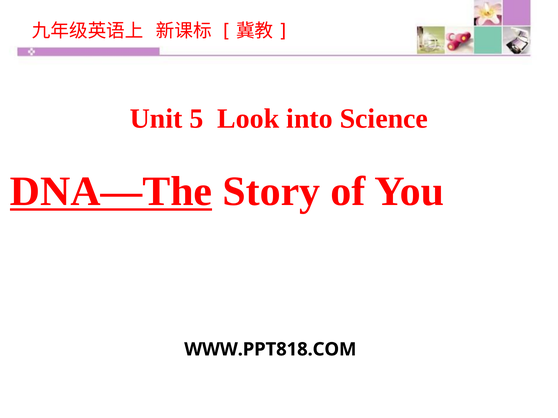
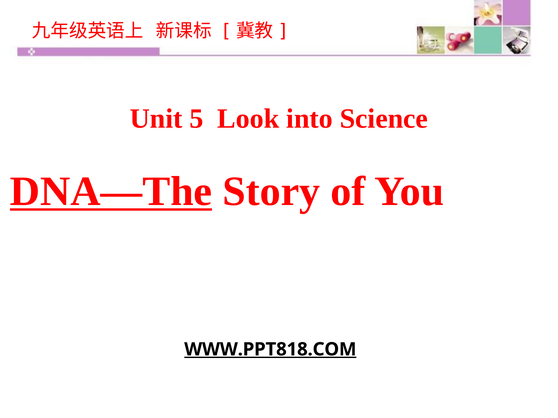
WWW.PPT818.COM underline: none -> present (270, 350)
